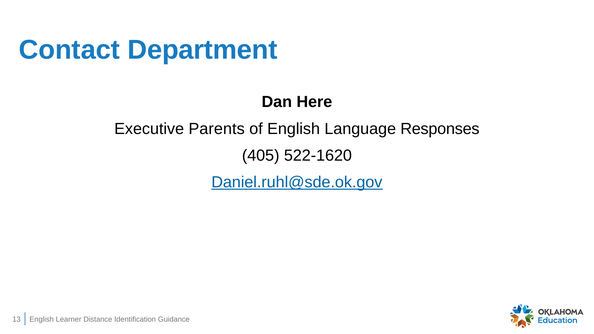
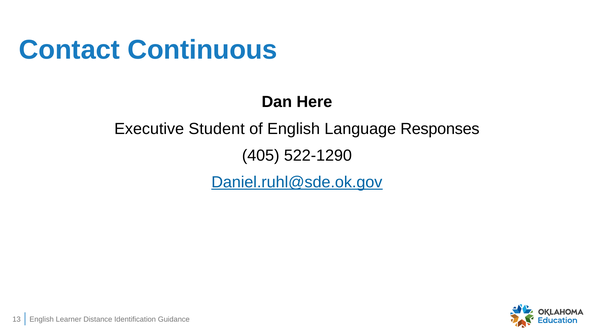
Department: Department -> Continuous (203, 50)
Parents: Parents -> Student (217, 129)
522-1620: 522-1620 -> 522-1290 (318, 156)
